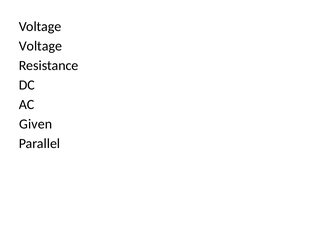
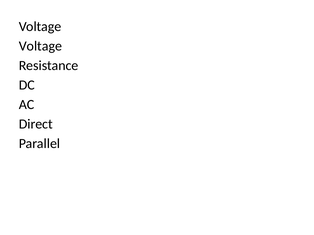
Given: Given -> Direct (36, 124)
